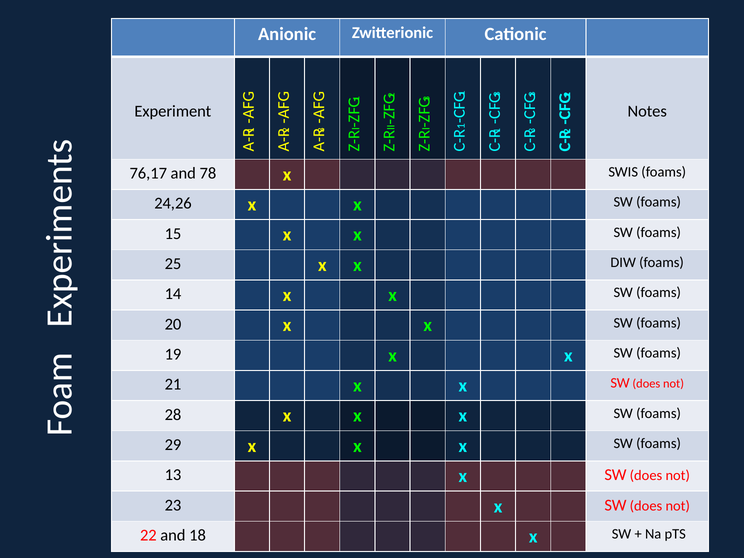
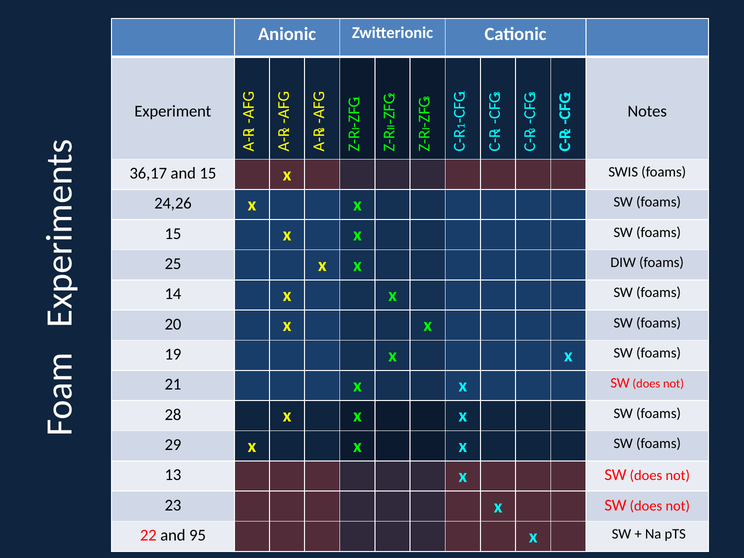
76,17: 76,17 -> 36,17 (148, 173)
and 78: 78 -> 15 (208, 173)
18: 18 -> 95 (198, 535)
